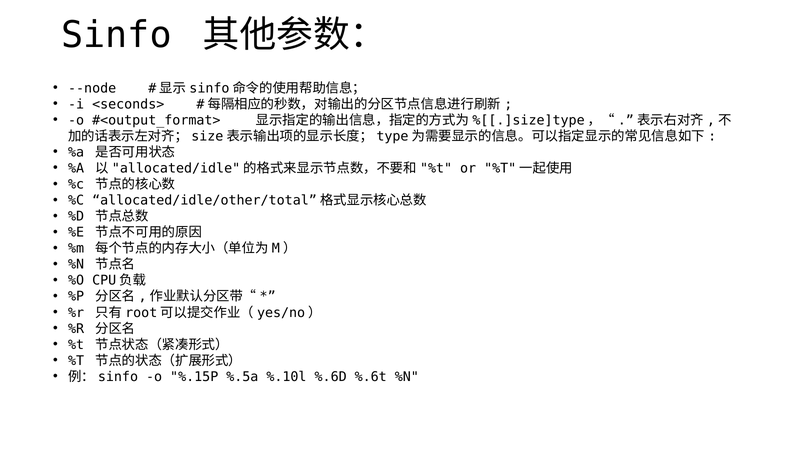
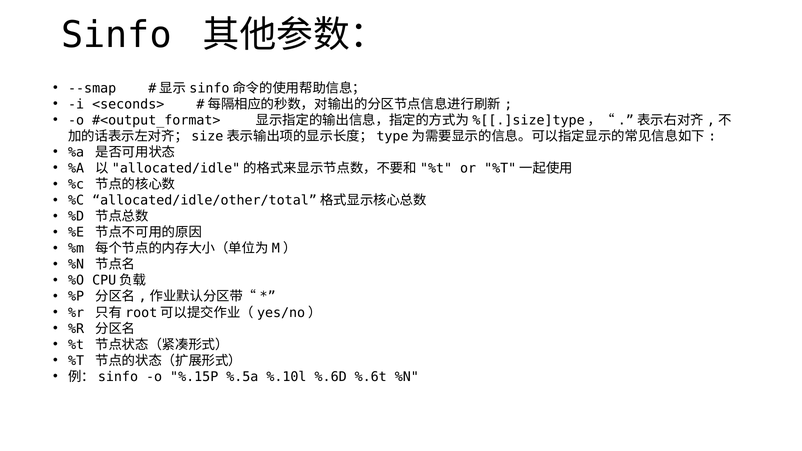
--node: --node -> --smap (92, 88)
